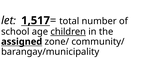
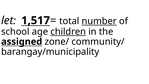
number underline: none -> present (99, 21)
